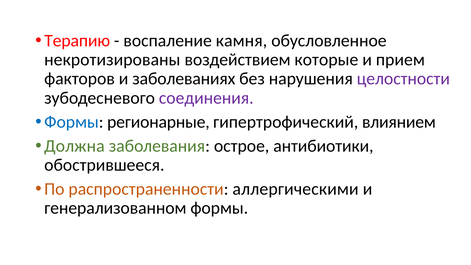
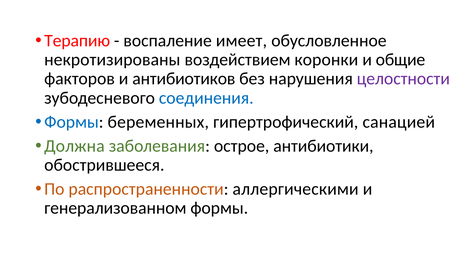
камня: камня -> имеет (241, 41)
которые: которые -> коронки (326, 60)
прием: прием -> общие (400, 60)
заболеваниях: заболеваниях -> антибиотиков (184, 79)
соединения colour: purple -> blue (206, 98)
регионарные: регионарные -> беременных (158, 122)
влиянием: влиянием -> санацией (399, 122)
